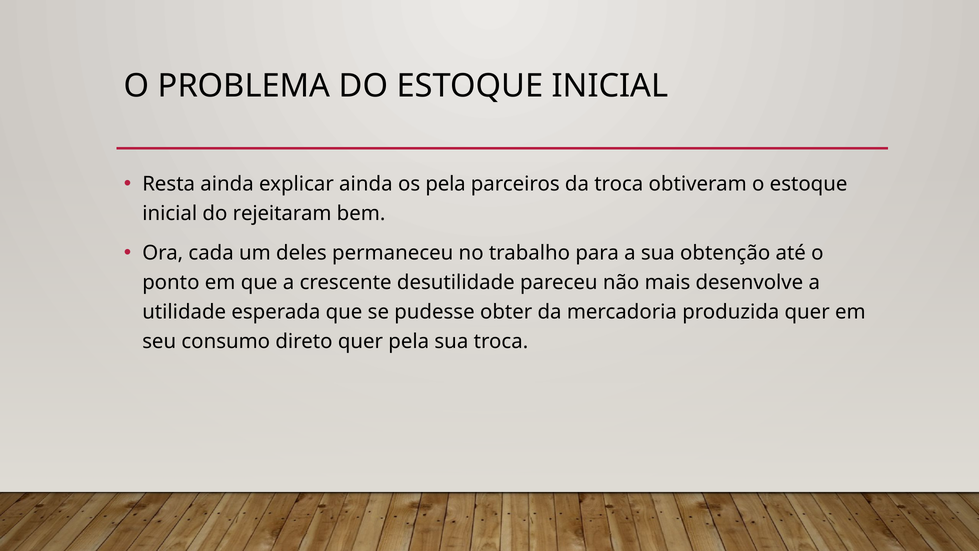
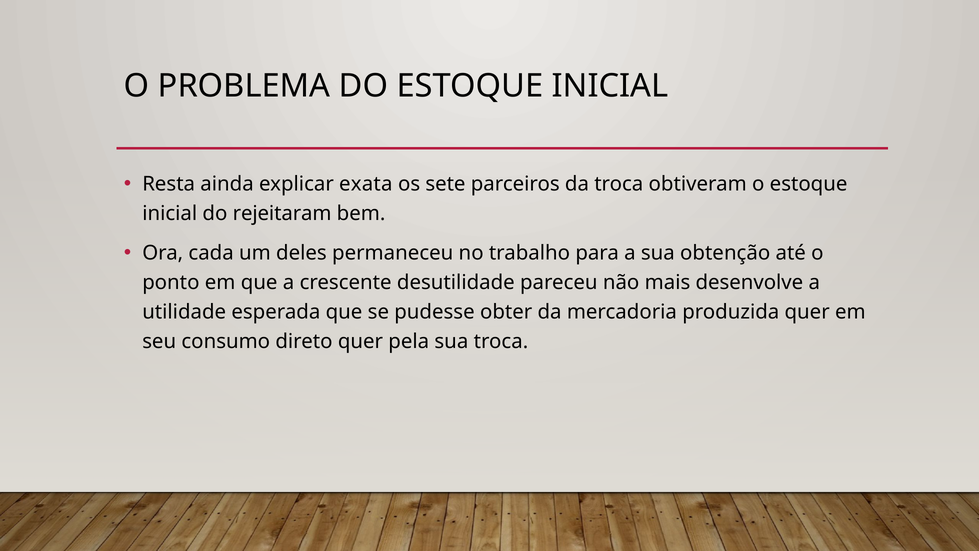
explicar ainda: ainda -> exata (366, 184)
os pela: pela -> sete (445, 184)
